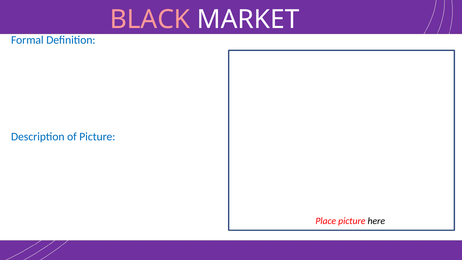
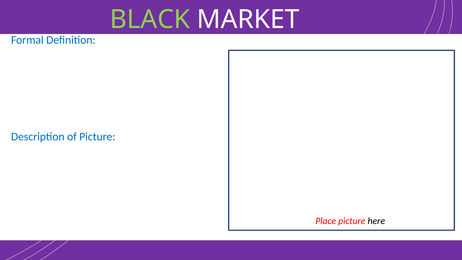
BLACK colour: pink -> light green (150, 19)
